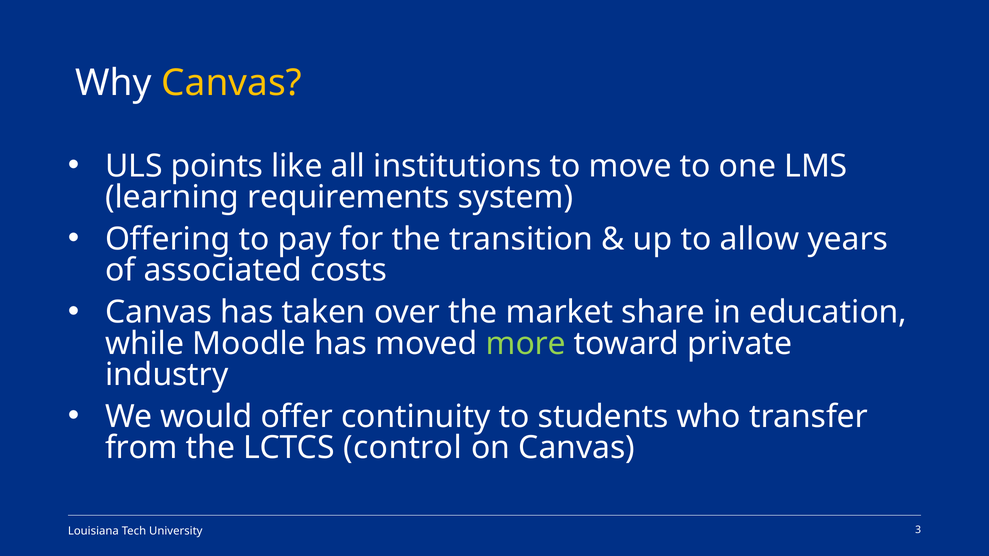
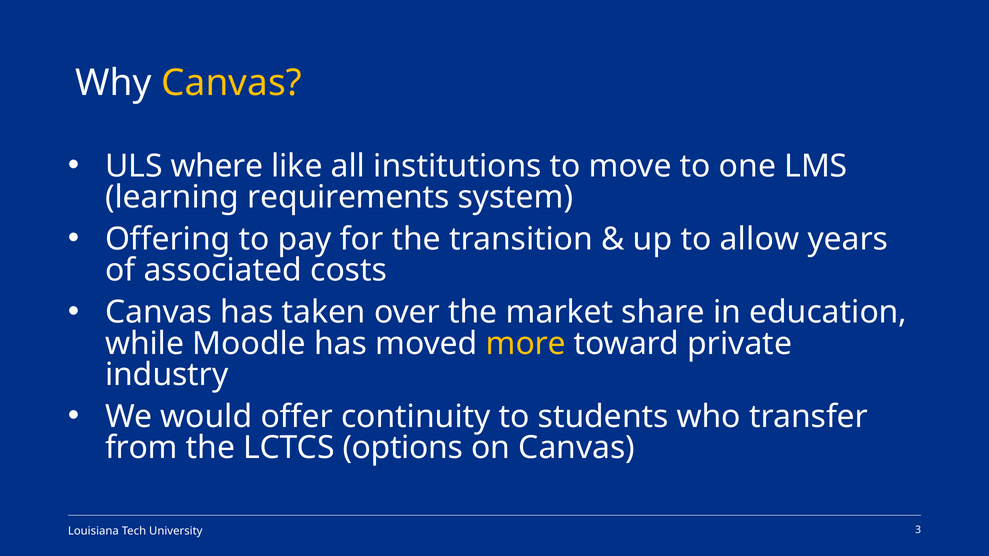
points: points -> where (217, 166)
more colour: light green -> yellow (526, 344)
control: control -> options (403, 448)
